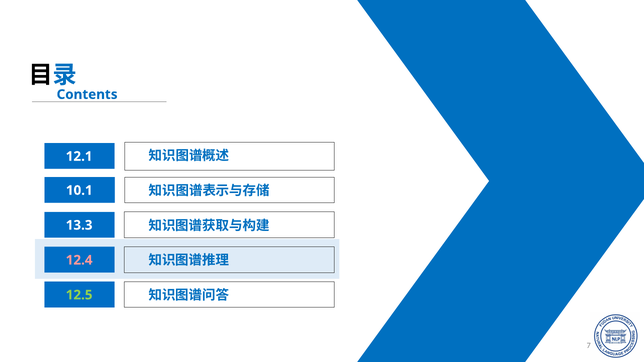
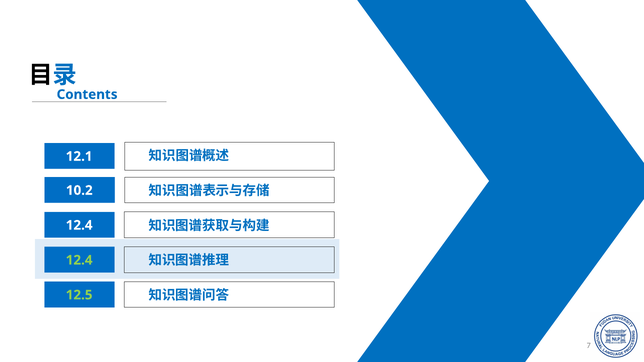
10.1: 10.1 -> 10.2 (79, 190)
13.3: 13.3 -> 12.4 (79, 225)
12.4 colour: pink -> light green (79, 260)
